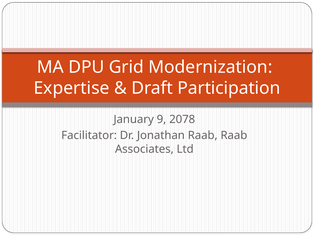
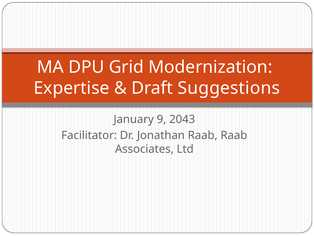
Participation: Participation -> Suggestions (229, 88)
2078: 2078 -> 2043 (182, 119)
